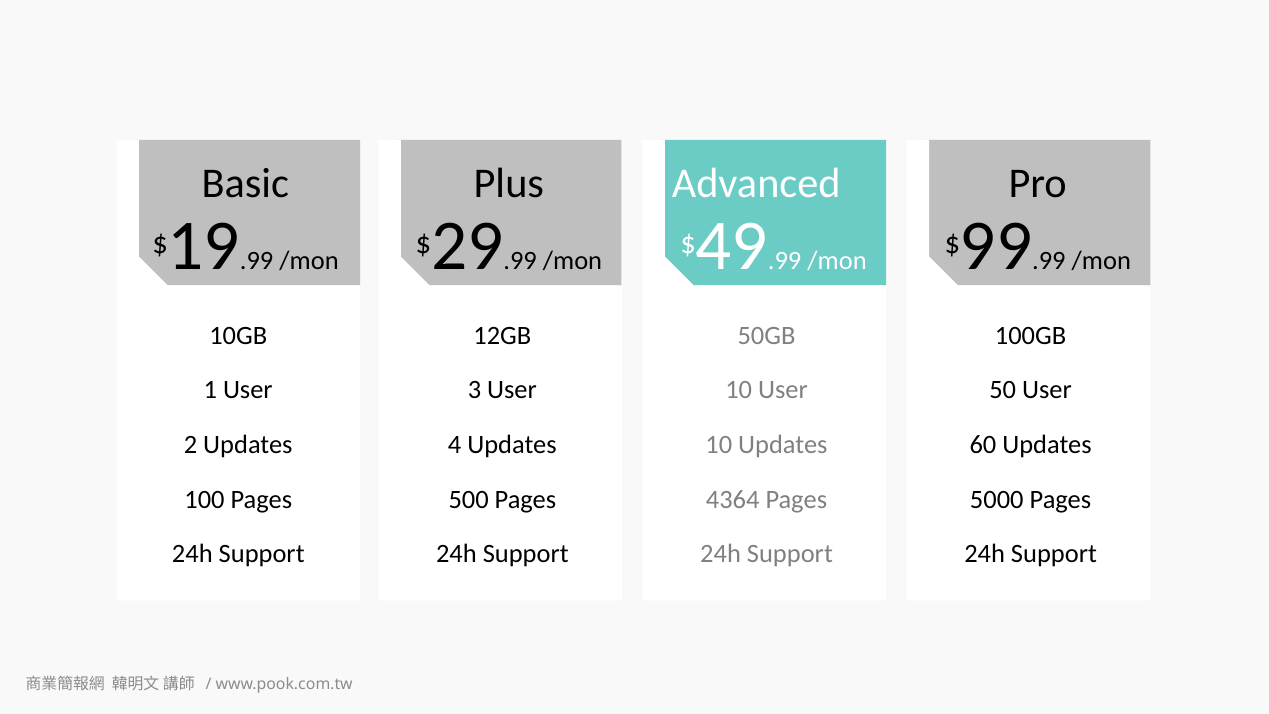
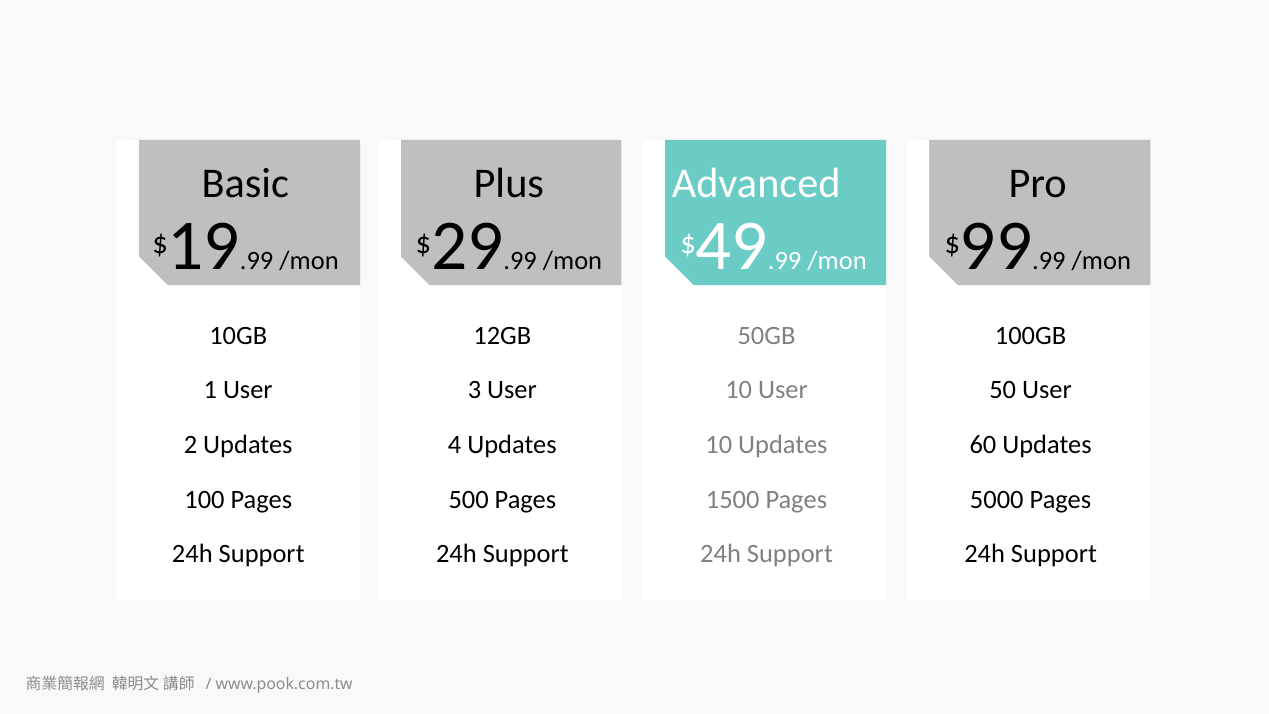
4364: 4364 -> 1500 (733, 499)
